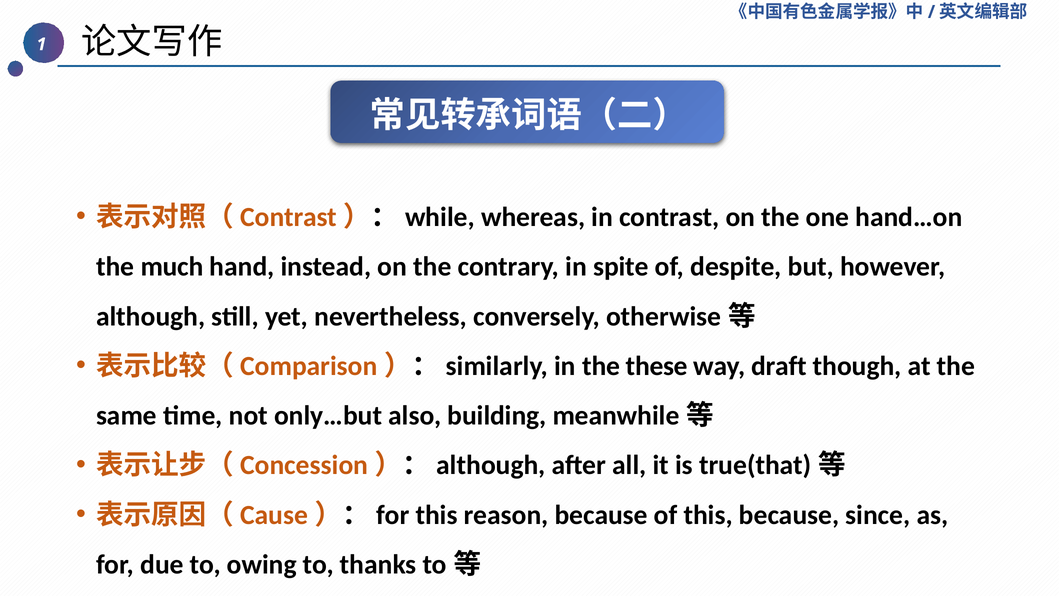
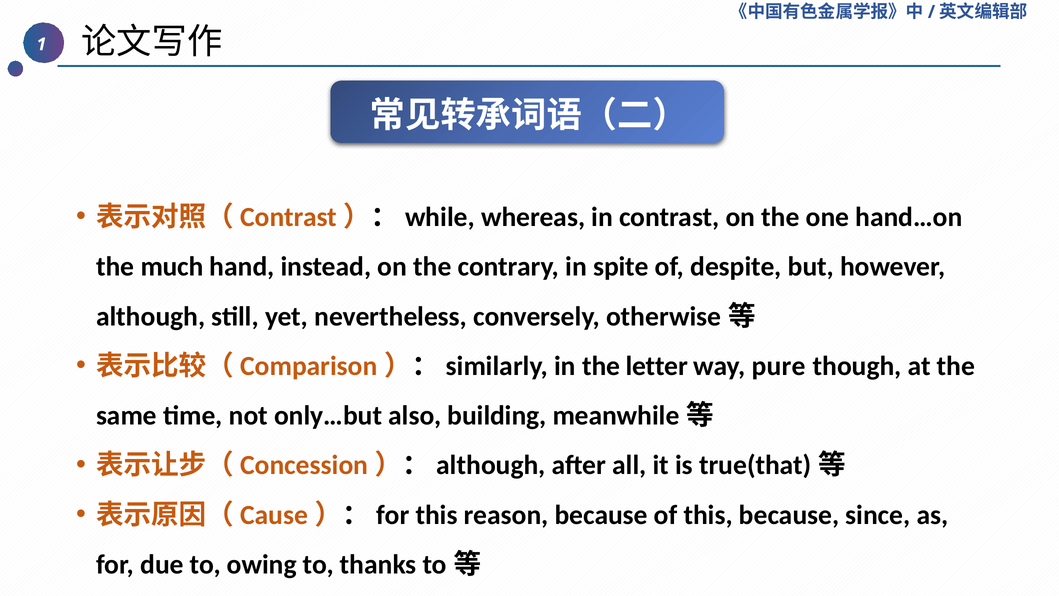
these: these -> letter (657, 366)
draft: draft -> pure (779, 366)
